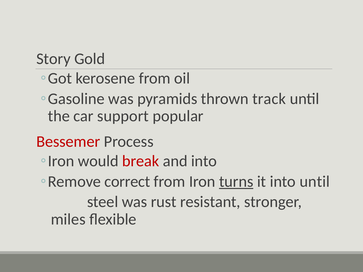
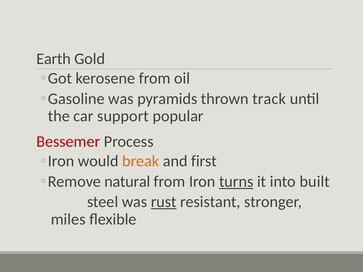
Story: Story -> Earth (54, 59)
break colour: red -> orange (141, 161)
and into: into -> first (204, 161)
correct: correct -> natural (127, 182)
into until: until -> built (315, 182)
rust underline: none -> present (164, 202)
